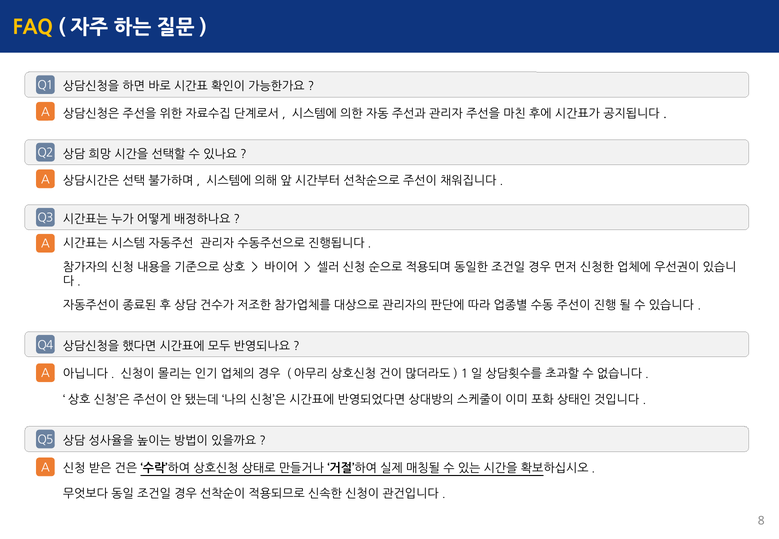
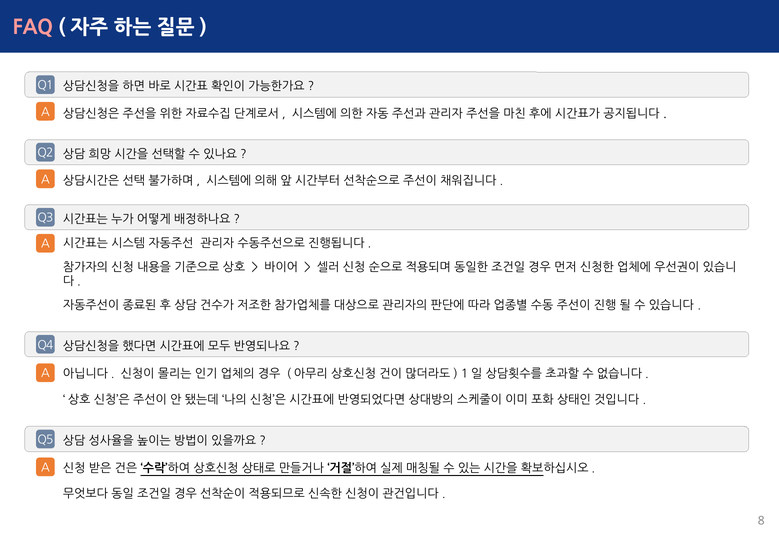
FAQ colour: yellow -> pink (33, 28)
